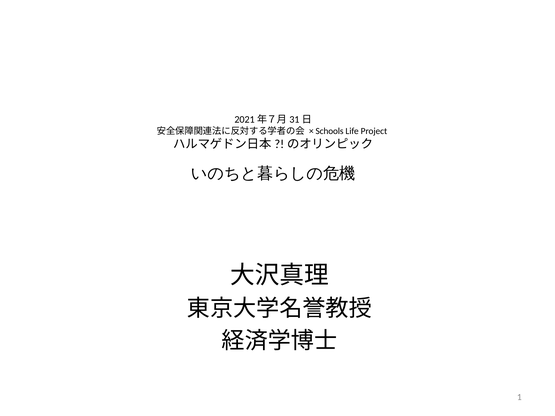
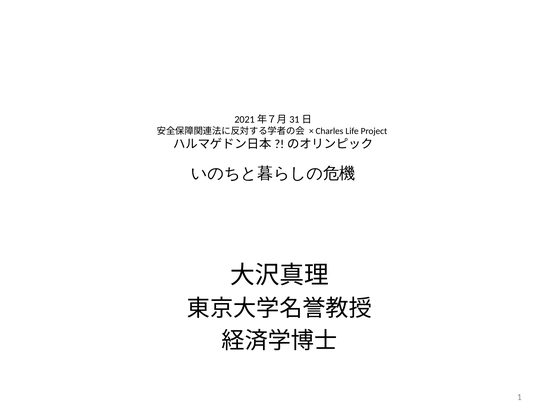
Schools: Schools -> Charles (329, 131)
